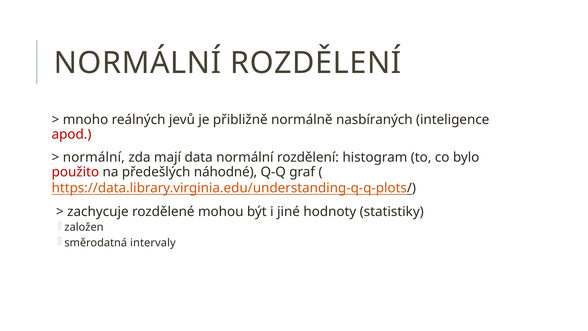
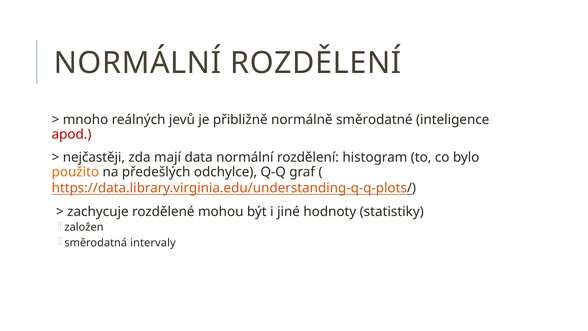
nasbíraných: nasbíraných -> směrodatné (374, 120)
normální: normální -> nejčastěji (94, 157)
použito colour: red -> orange (75, 172)
náhodné: náhodné -> odchylce (225, 172)
